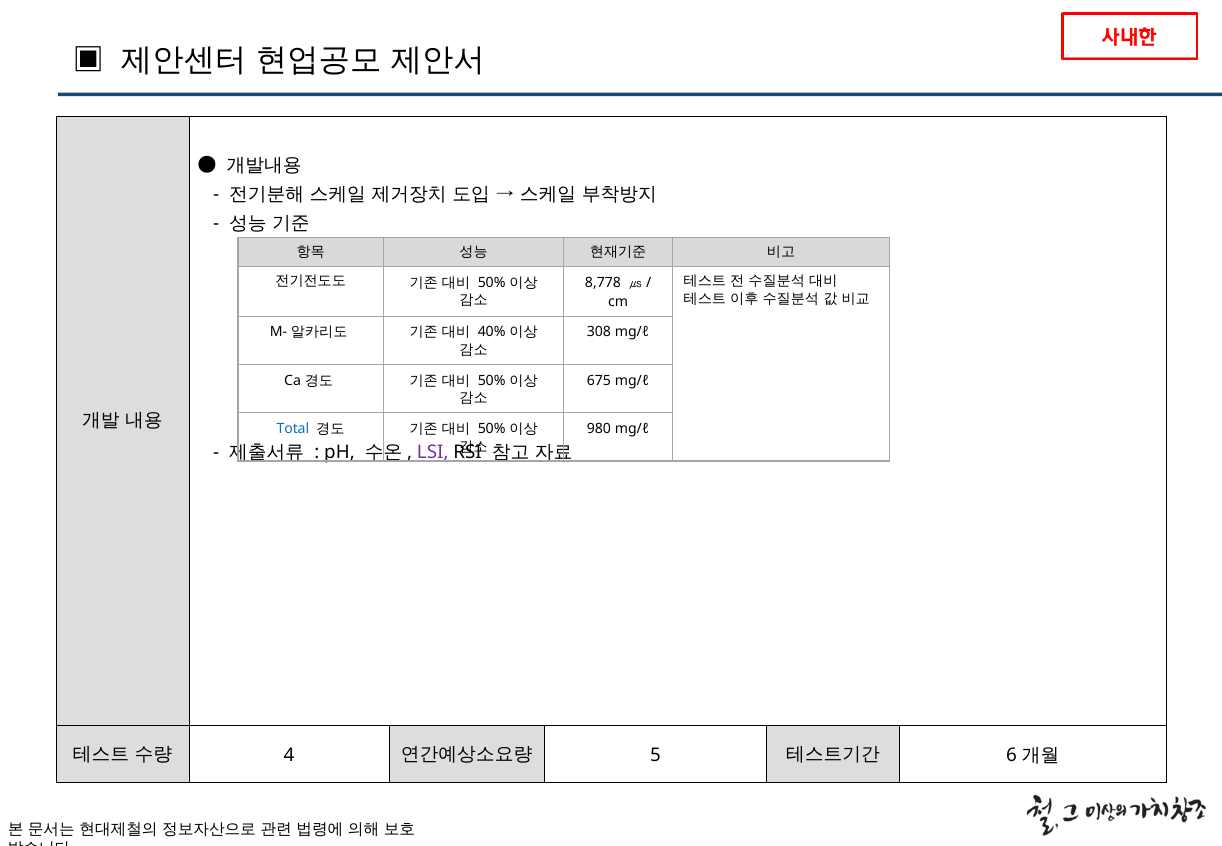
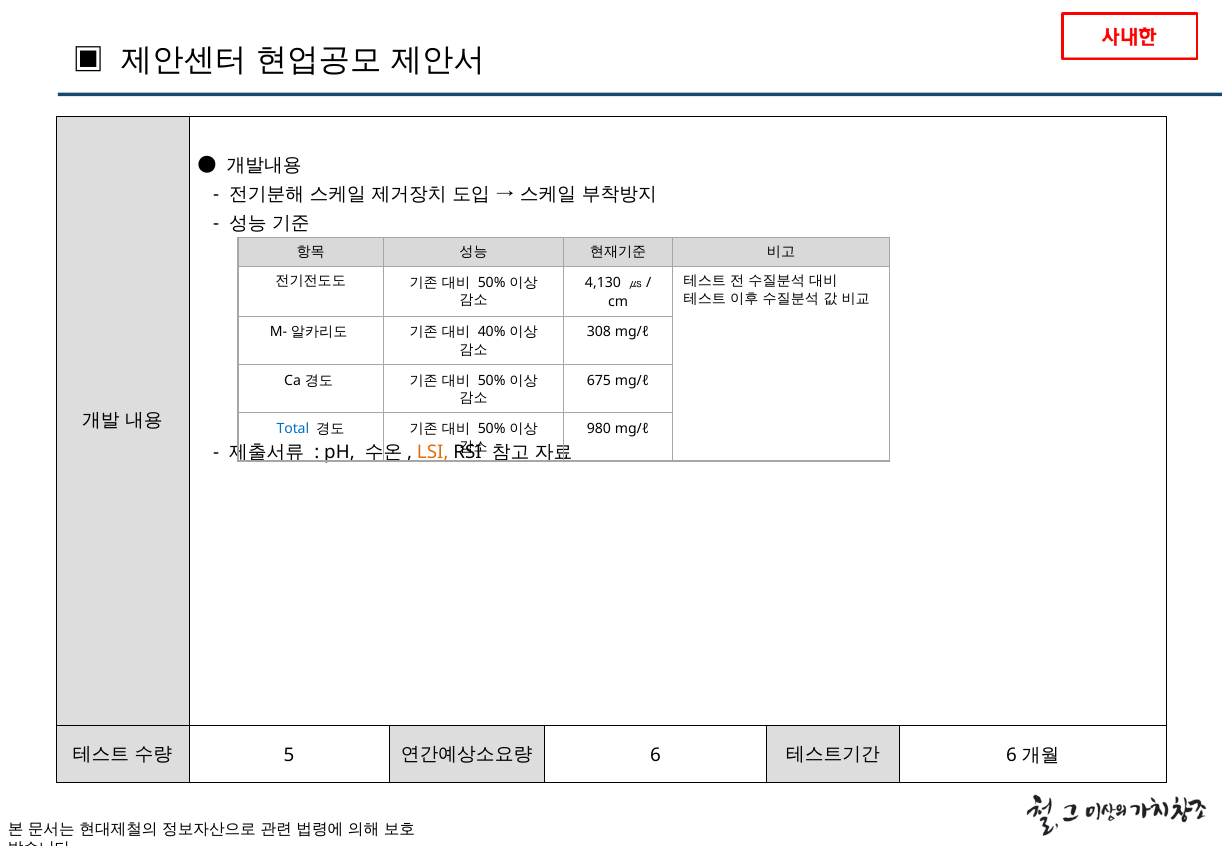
8,778: 8,778 -> 4,130 (603, 283)
LSI colour: purple -> orange (433, 453)
4: 4 -> 5 (289, 755)
5: 5 -> 6 (655, 755)
